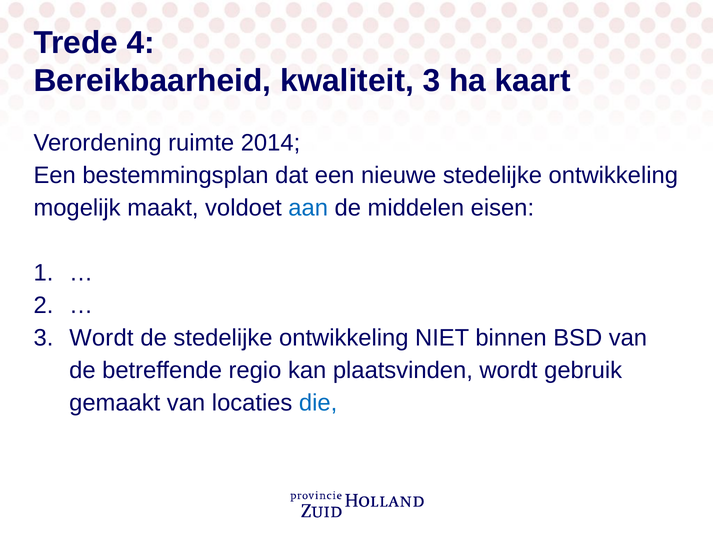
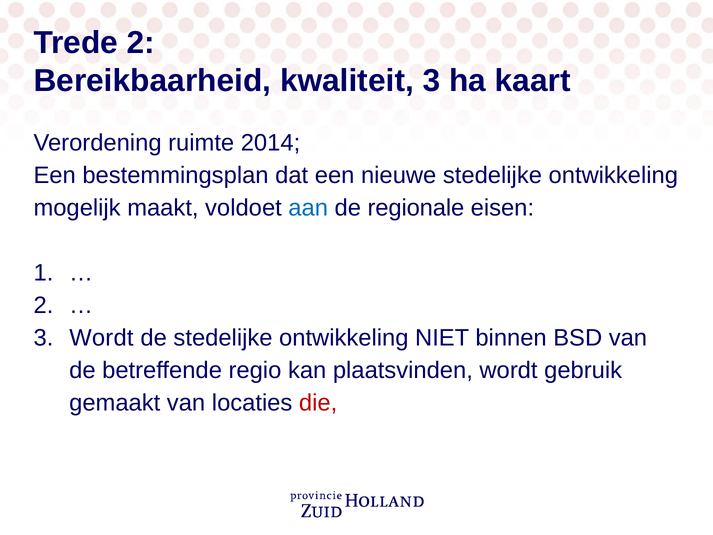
Trede 4: 4 -> 2 (141, 43)
middelen: middelen -> regionale (416, 208)
die colour: blue -> red (318, 403)
